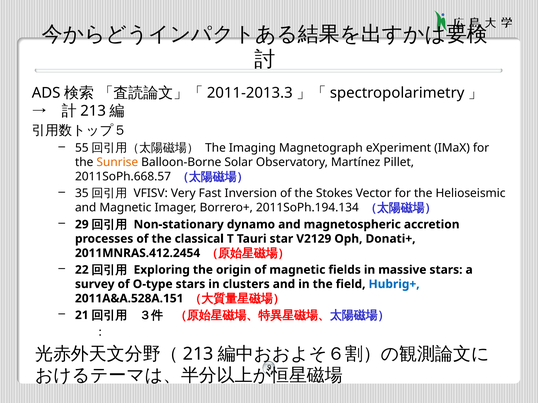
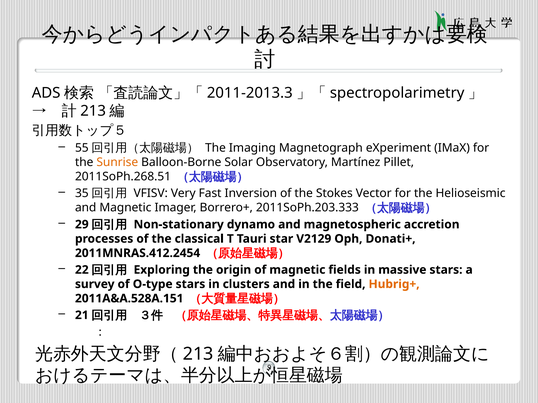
2011SoPh.668.57: 2011SoPh.668.57 -> 2011SoPh.268.51 (123, 177)
2011SoPh.194.134: 2011SoPh.194.134 -> 2011SoPh.203.333 (307, 208)
Hubrig+ colour: blue -> orange (394, 284)
